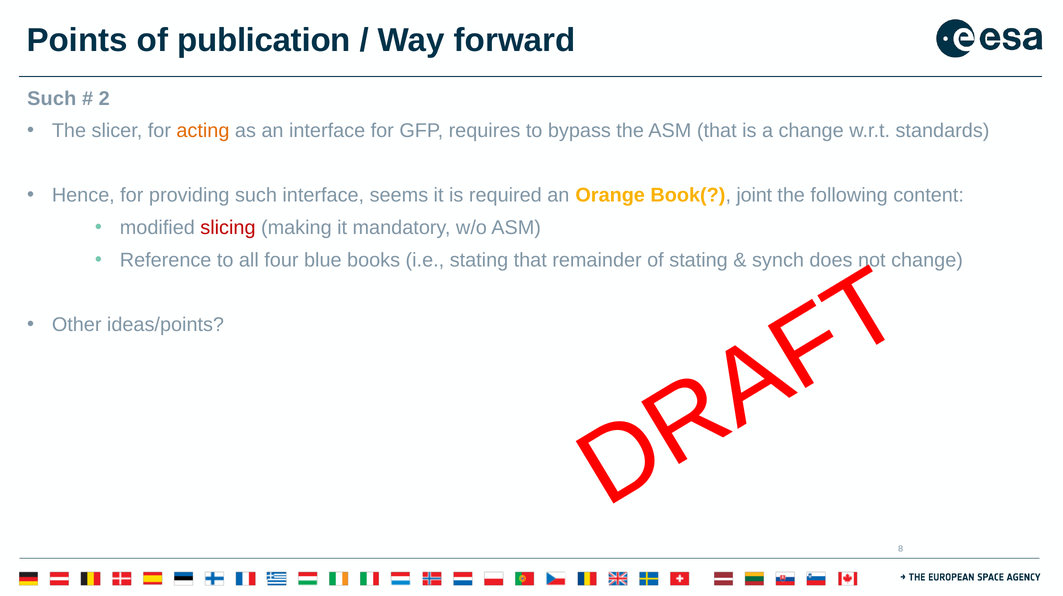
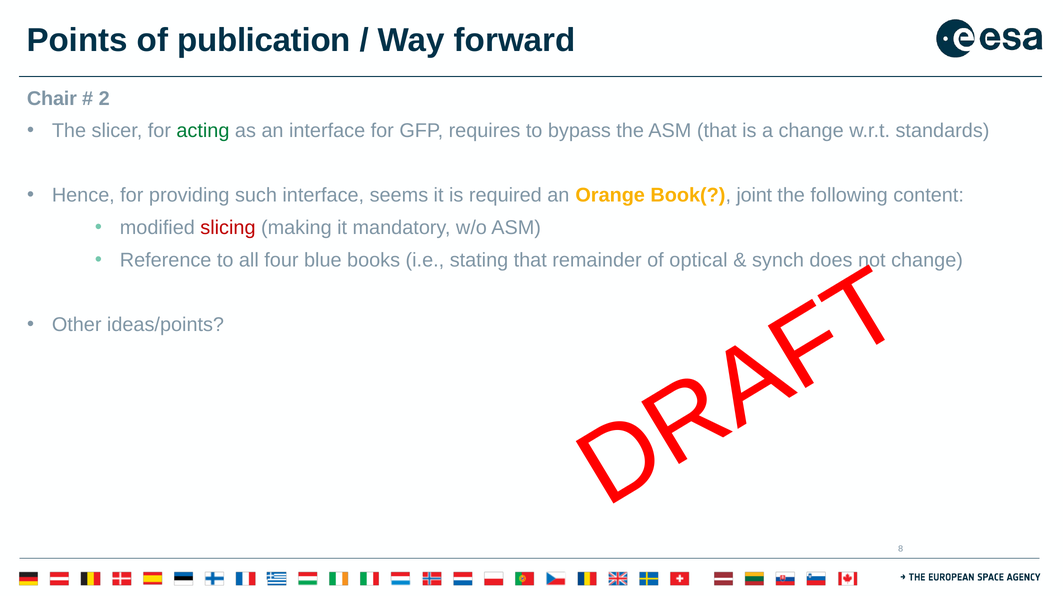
Such: Such -> Chair (52, 99)
acting colour: orange -> green (203, 131)
of stating: stating -> optical (698, 260)
